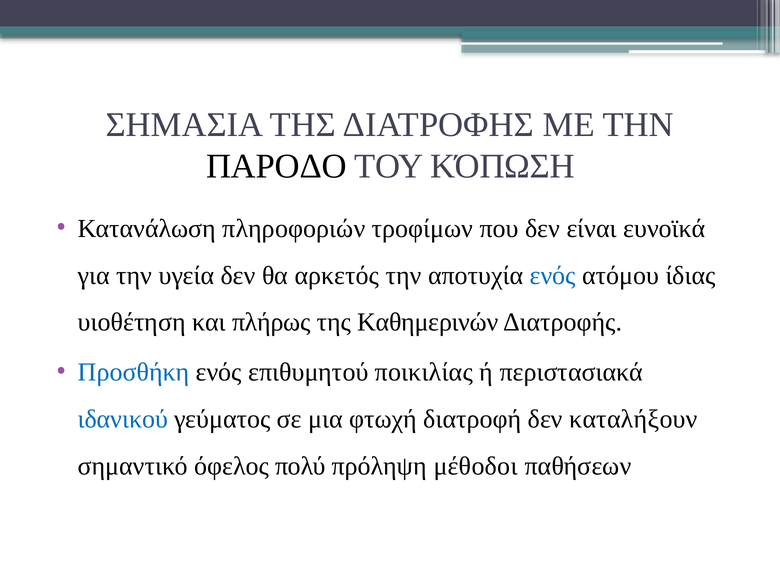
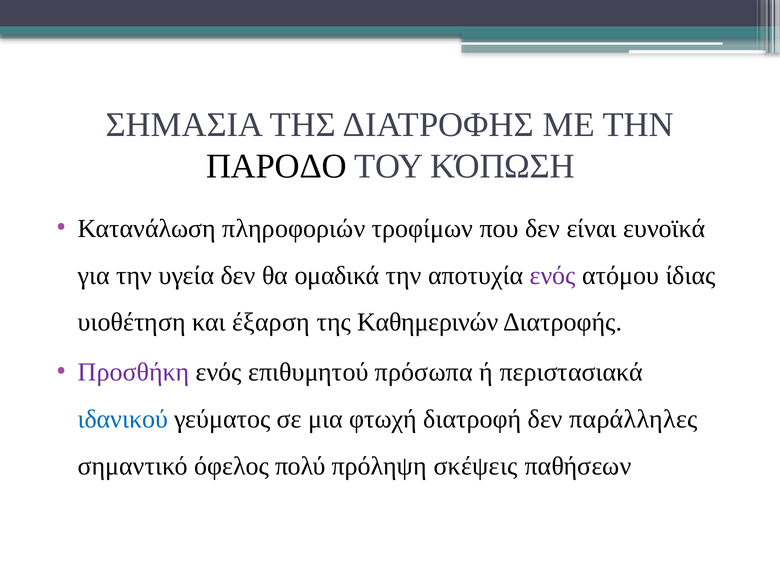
αρκετός: αρκετός -> ομαδικά (337, 276)
ενός colour: blue -> purple (553, 276)
πλήρως: πλήρως -> έξαρση (271, 322)
Προσθήκη colour: blue -> purple (134, 372)
ποικιλίας: ποικιλίας -> πρόσωπα (424, 372)
καταλήξουν: καταλήξουν -> παράλληλες (633, 419)
μέθοδοι: μέθοδοι -> σκέψεις (476, 466)
